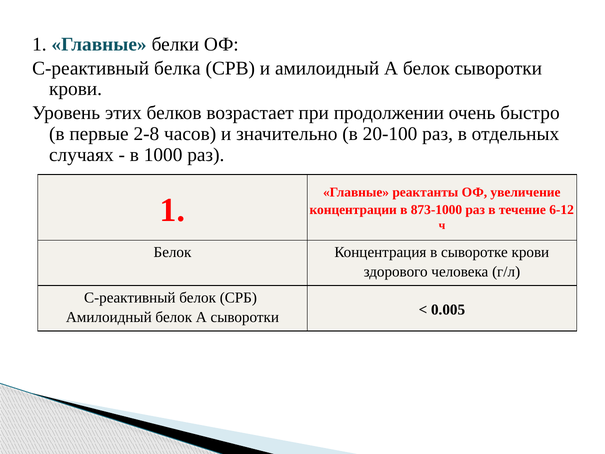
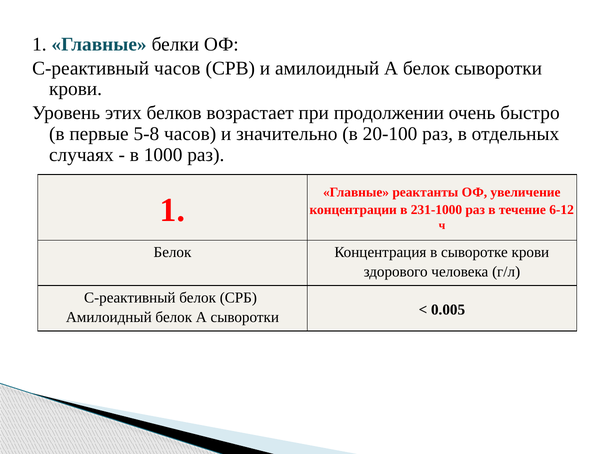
С-реактивный белка: белка -> часов (177, 68)
2-8: 2-8 -> 5-8 (146, 134)
873-1000: 873-1000 -> 231-1000 (436, 210)
